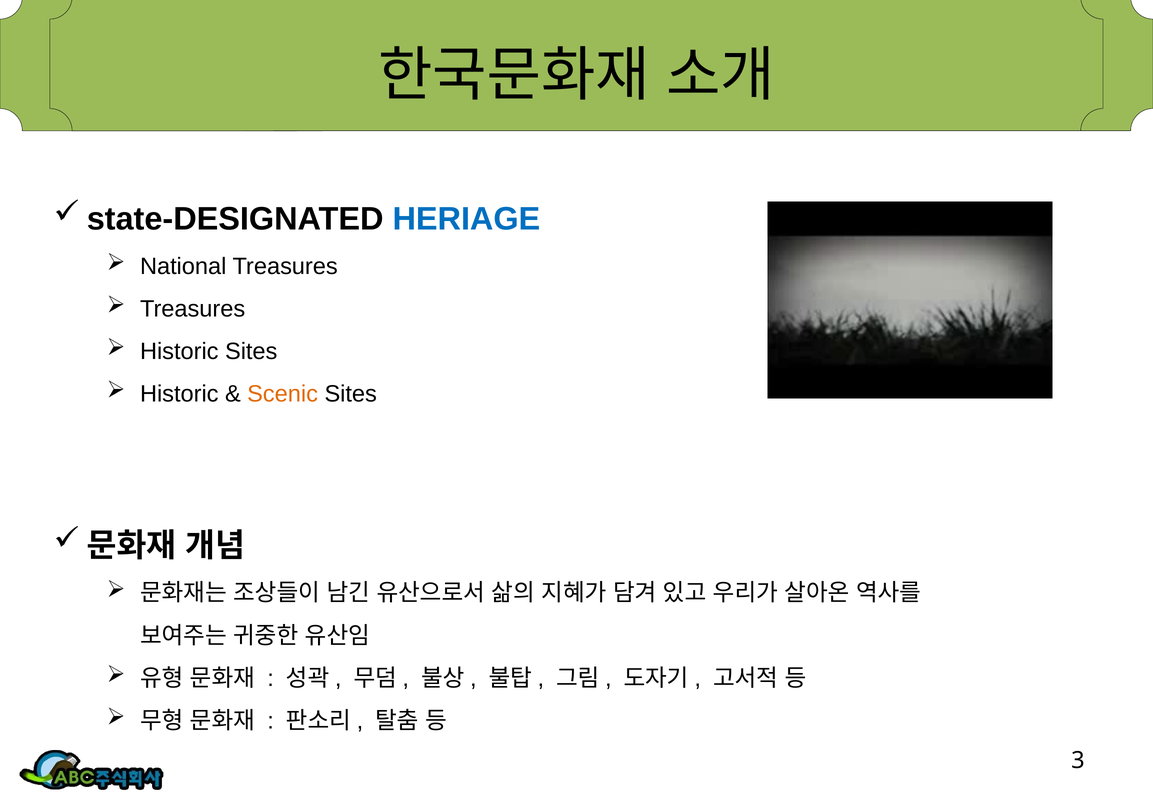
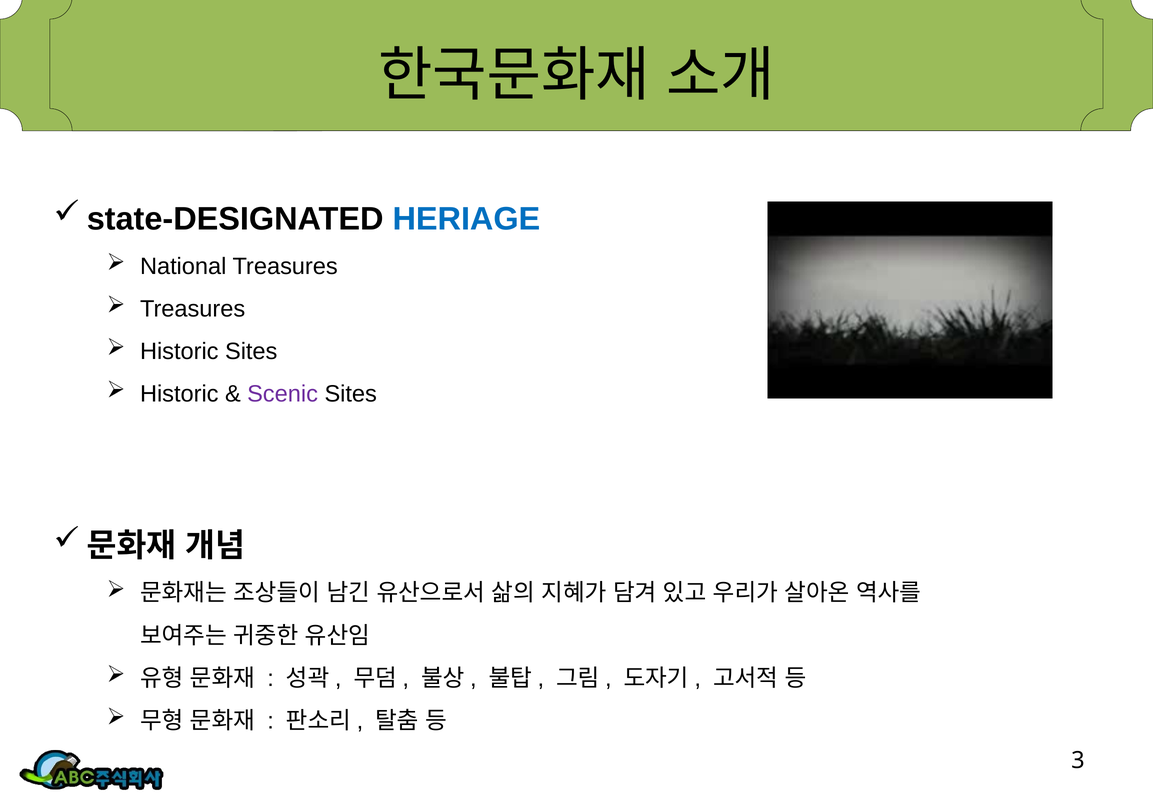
Scenic colour: orange -> purple (283, 394)
